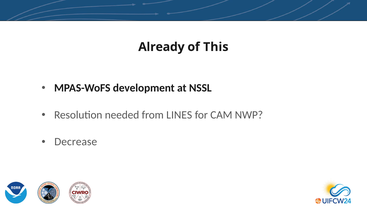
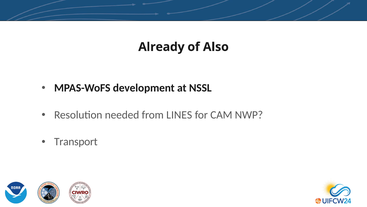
This: This -> Also (216, 47)
Decrease: Decrease -> Transport (76, 141)
